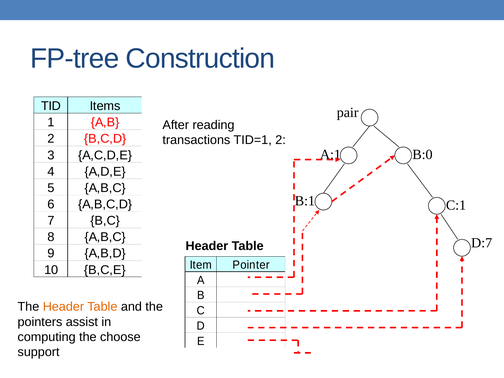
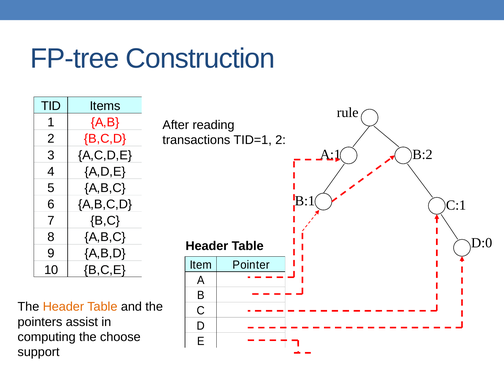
pair: pair -> rule (348, 113)
B:0: B:0 -> B:2 (422, 155)
D:7: D:7 -> D:0 (482, 243)
